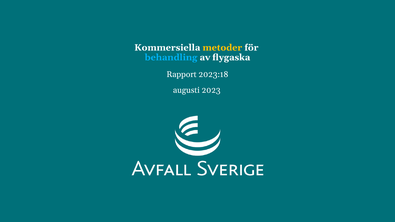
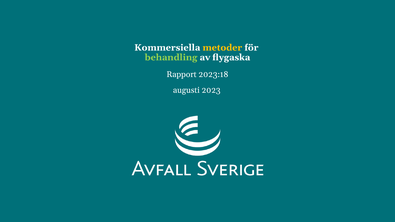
behandling colour: light blue -> light green (171, 57)
